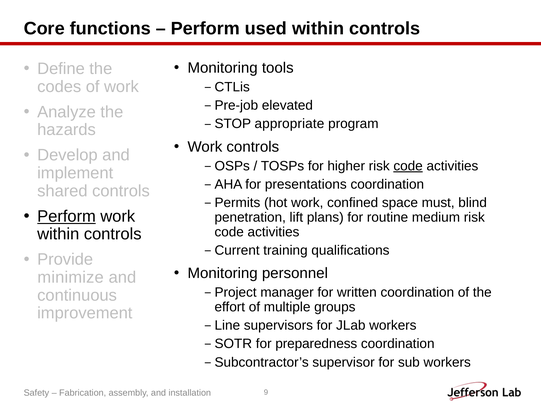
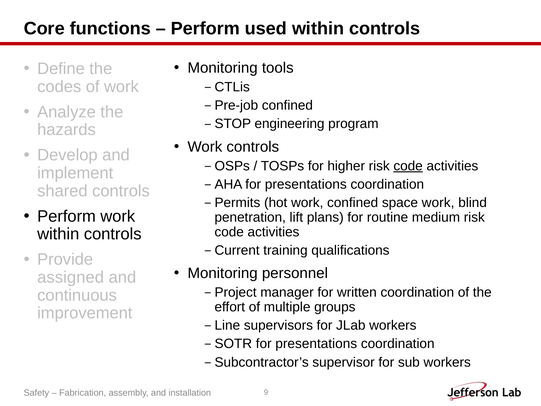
elevated: elevated -> confined (287, 105)
appropriate: appropriate -> engineering (290, 124)
space must: must -> work (438, 203)
Perform underline: present -> none (67, 216)
minimize: minimize -> assigned (71, 277)
preparedness: preparedness -> presentations (316, 344)
